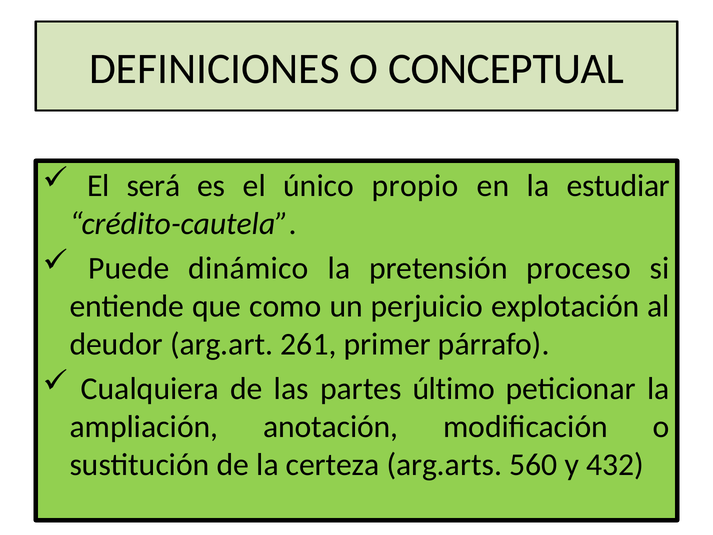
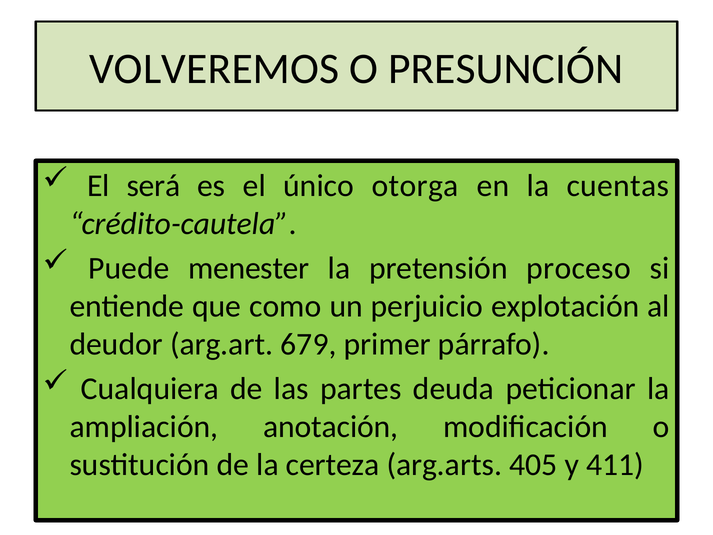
DEFINICIONES: DEFINICIONES -> VOLVEREMOS (214, 69)
CONCEPTUAL: CONCEPTUAL -> PRESUNCIÓN (506, 69)
propio: propio -> otorga (415, 186)
estudiar: estudiar -> cuentas (618, 186)
dinámico: dinámico -> menester (249, 268)
261: 261 -> 679 (308, 344)
último: último -> deuda (453, 388)
560: 560 -> 405 (533, 464)
432: 432 -> 411 (615, 464)
